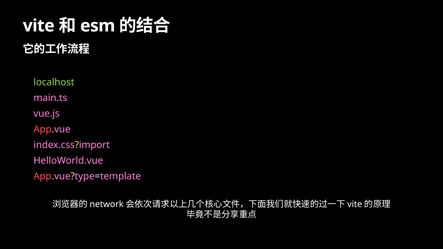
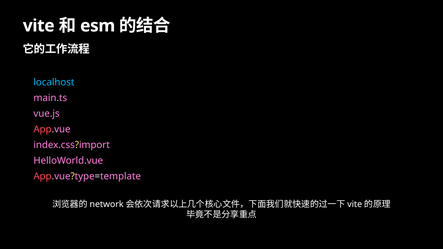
localhost colour: light green -> light blue (54, 82)
